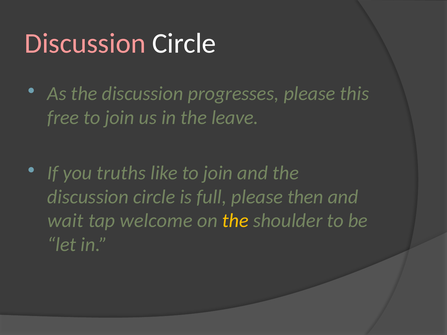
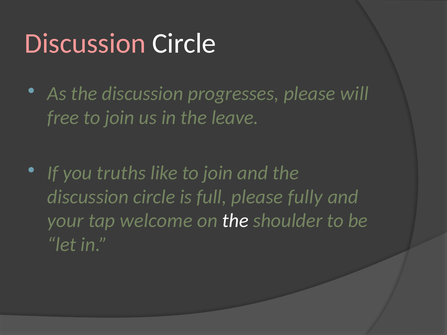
this: this -> will (354, 94)
then: then -> fully (305, 197)
wait: wait -> your (66, 221)
the colour: yellow -> white (235, 221)
